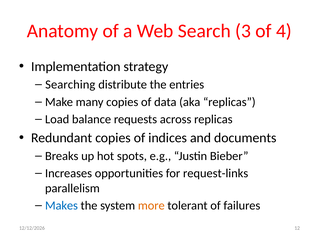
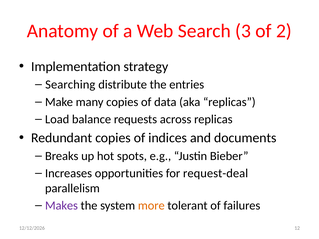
4: 4 -> 2 (284, 31)
request-links: request-links -> request-deal (216, 174)
Makes colour: blue -> purple (61, 206)
